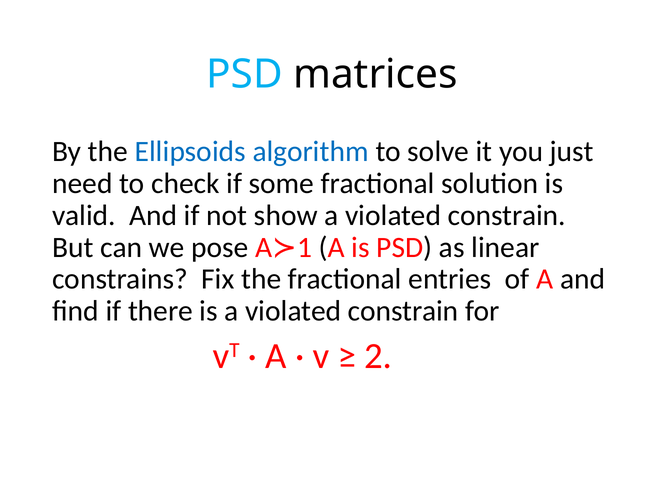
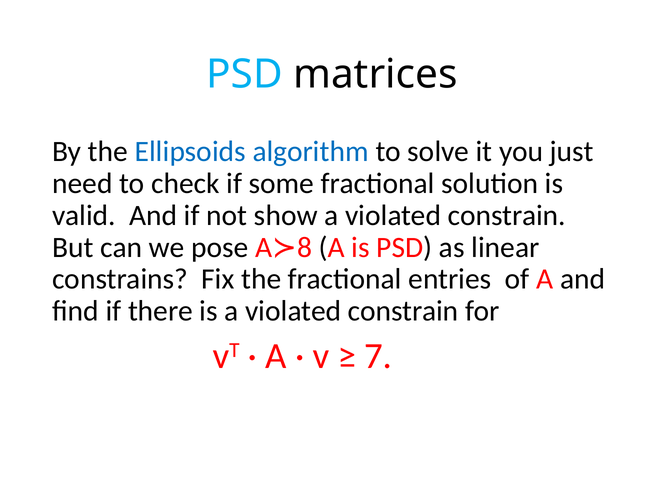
1: 1 -> 8 (305, 247)
2: 2 -> 7 (378, 356)
